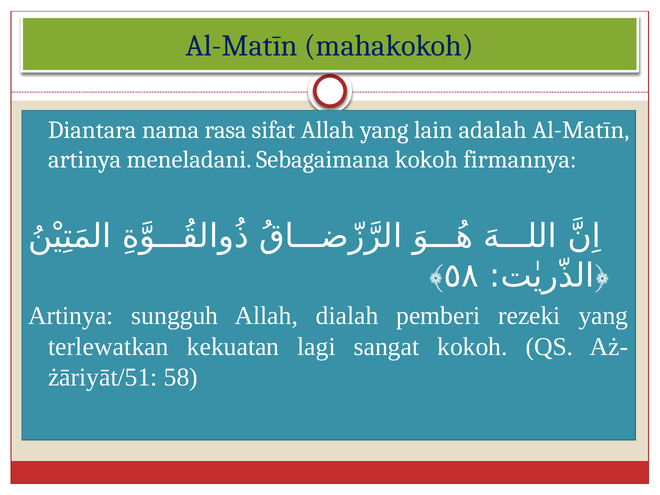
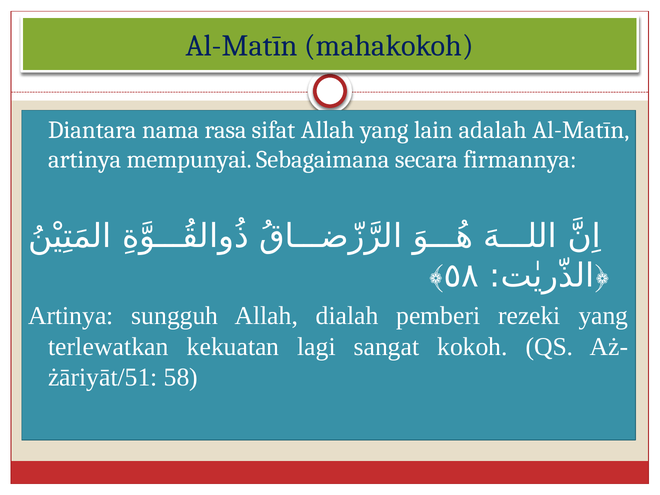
meneladani: meneladani -> mempunyai (189, 160)
Sebagaimana kokoh: kokoh -> secara (426, 160)
